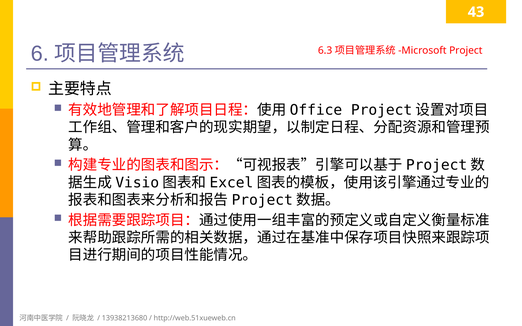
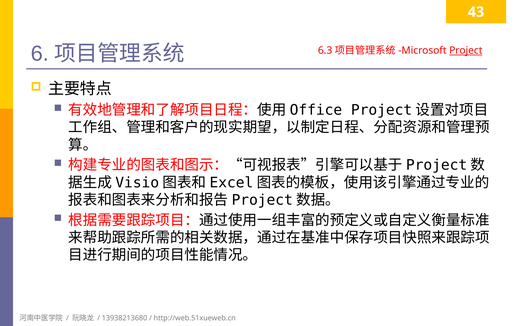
Project underline: none -> present (466, 51)
